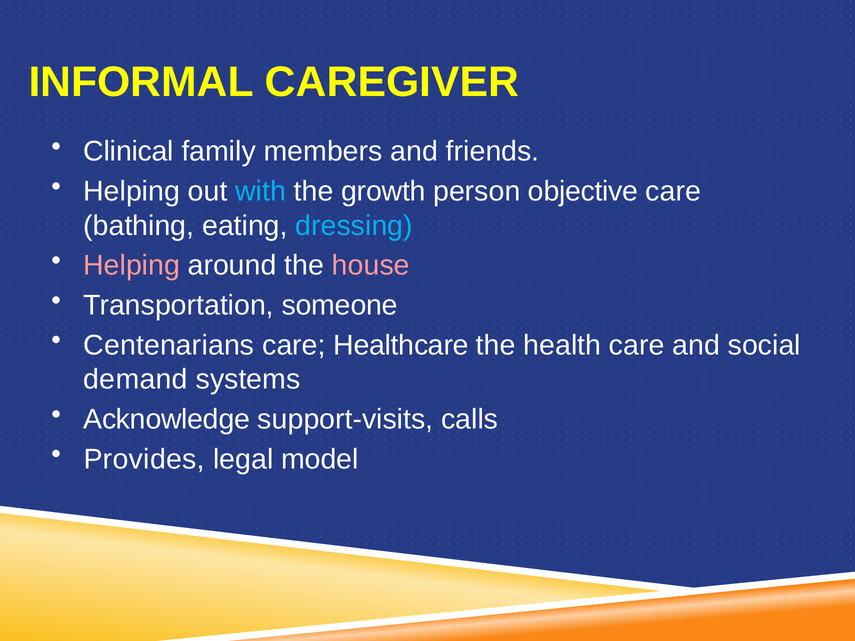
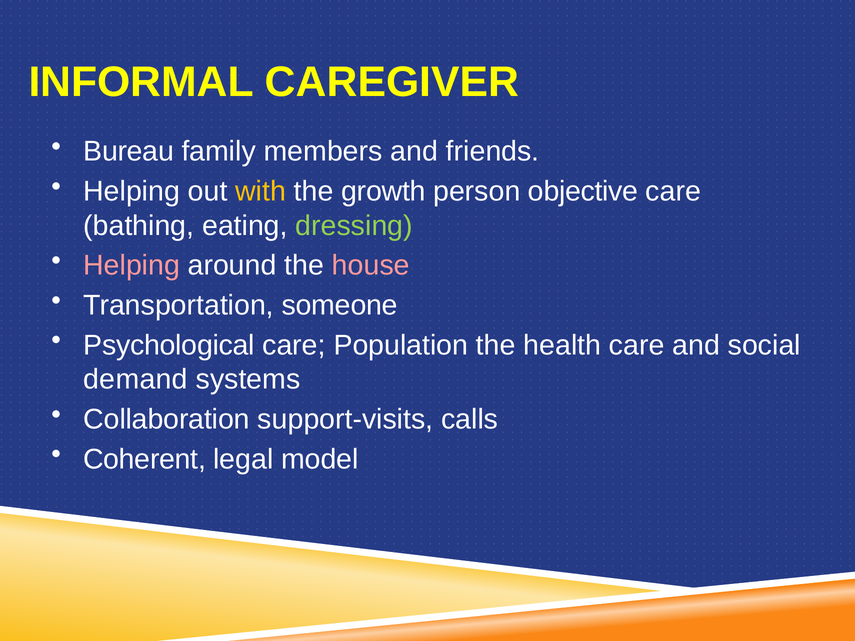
Clinical: Clinical -> Bureau (129, 152)
with colour: light blue -> yellow (261, 191)
dressing colour: light blue -> light green (354, 226)
Centenarians: Centenarians -> Psychological (169, 345)
Healthcare: Healthcare -> Population (401, 345)
Acknowledge: Acknowledge -> Collaboration (167, 419)
Provides: Provides -> Coherent (144, 459)
